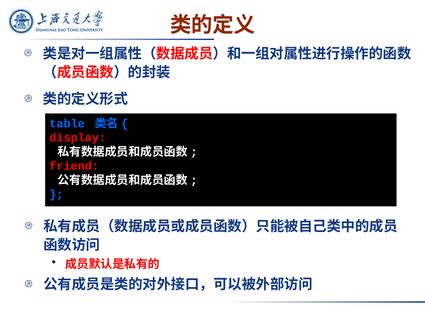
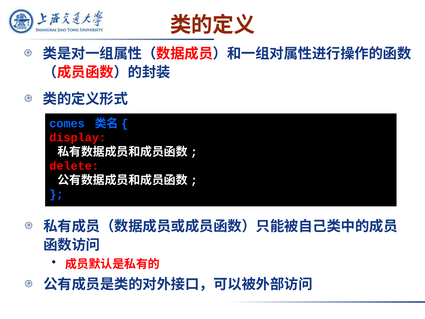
table: table -> comes (67, 123)
friend: friend -> delete (74, 166)
